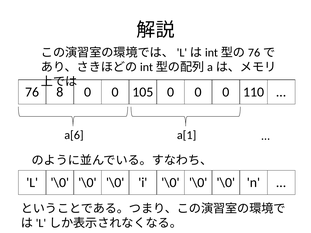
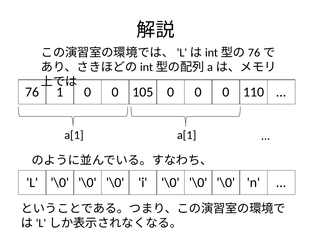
8: 8 -> 1 (60, 92)
a[6: a[6 -> a[1 (74, 135)
